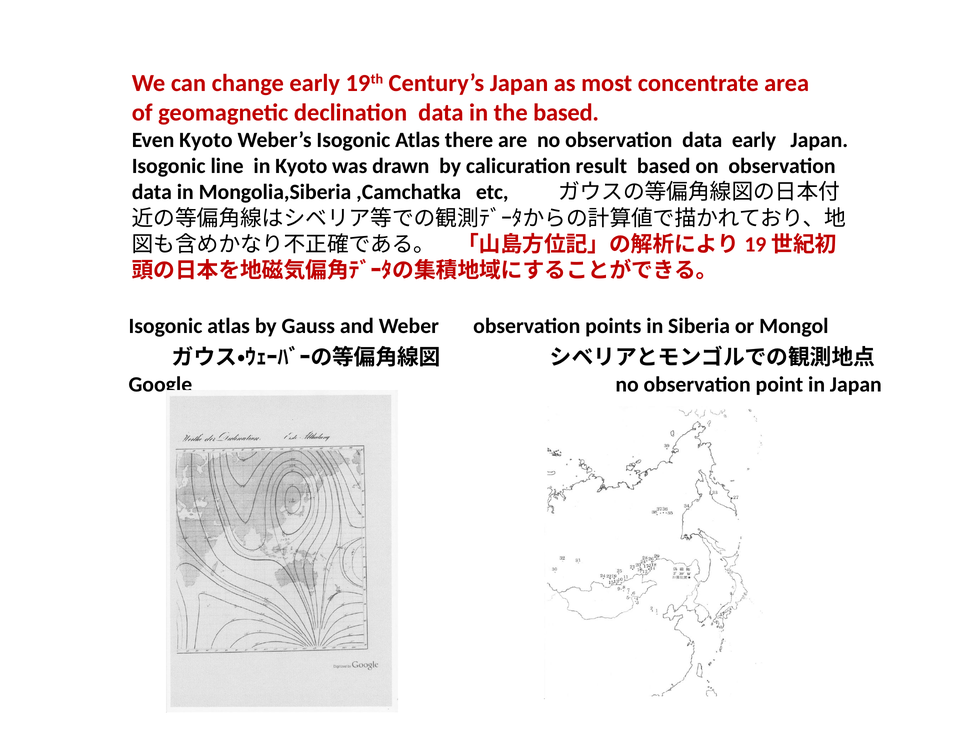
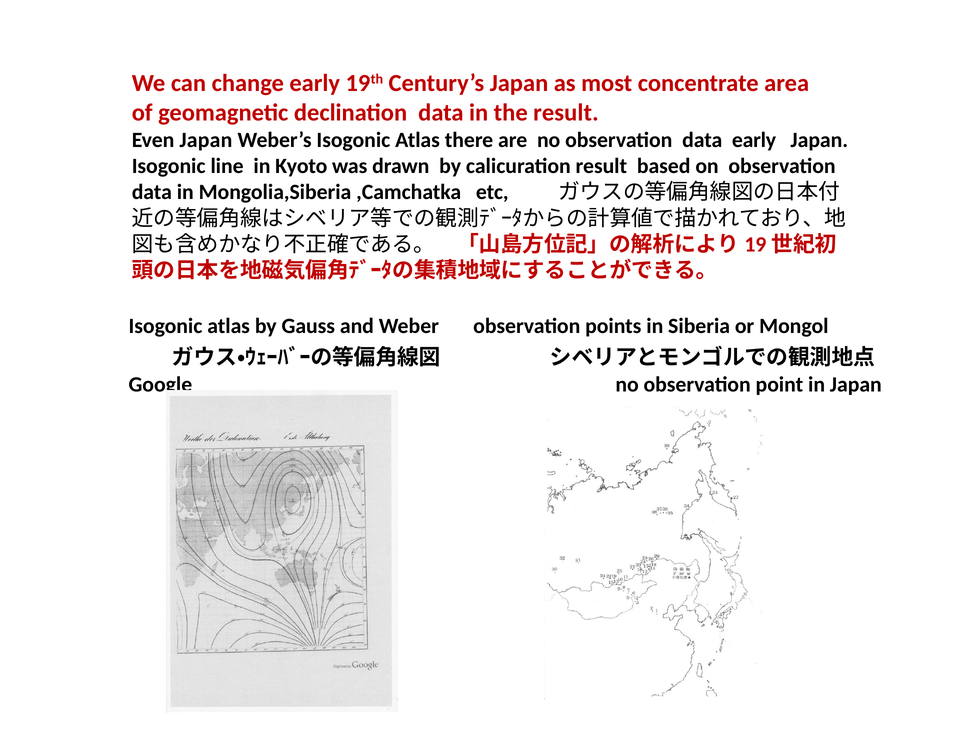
the based: based -> result (566, 112)
Even Kyoto: Kyoto -> Japan (206, 140)
